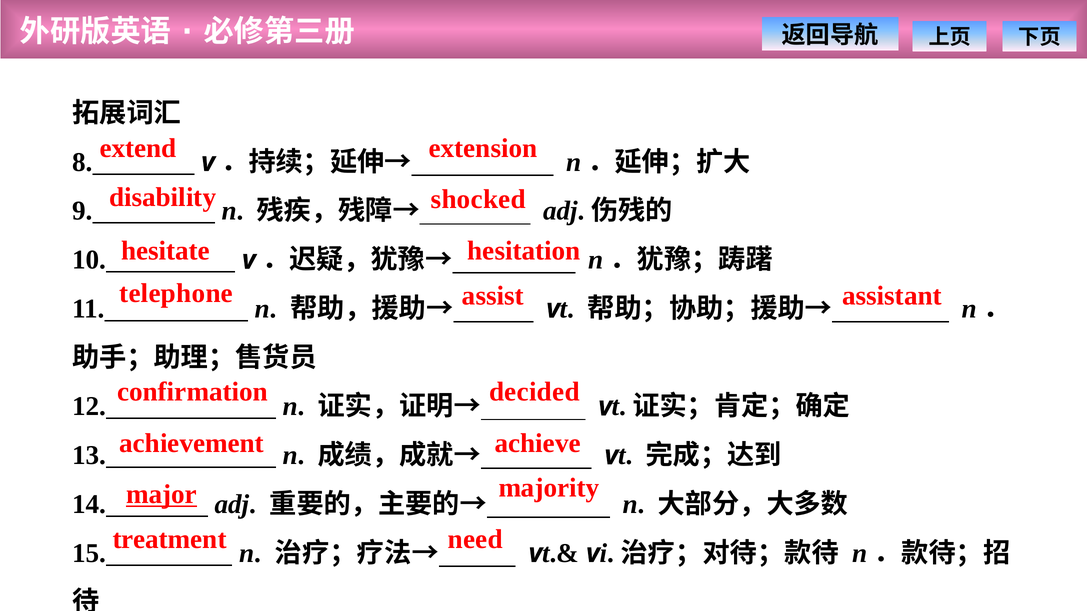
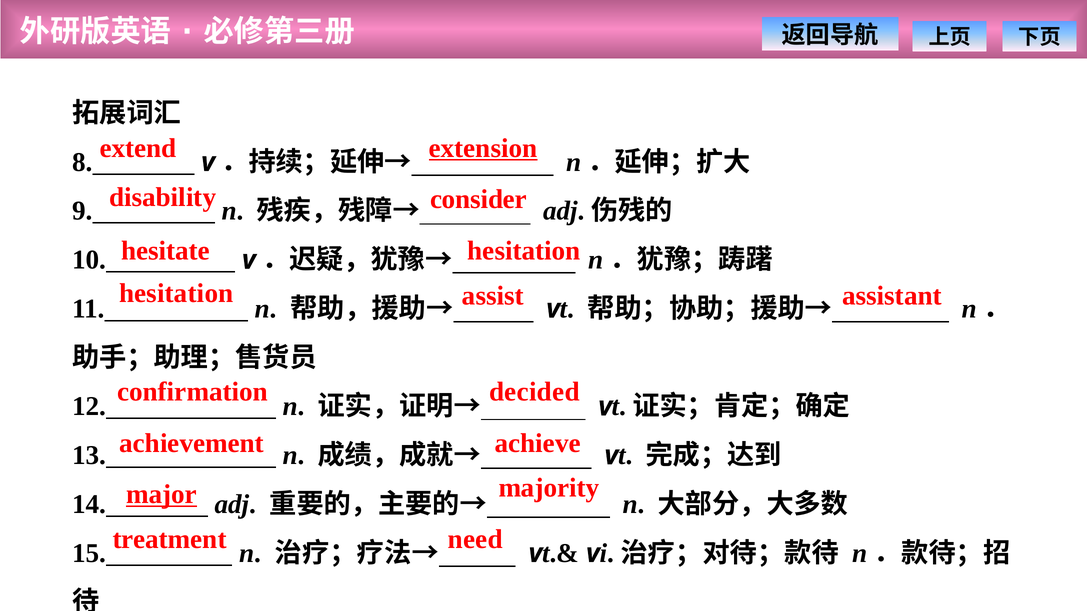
extension underline: none -> present (483, 148)
shocked: shocked -> consider (478, 200)
telephone: telephone -> hesitation (176, 294)
